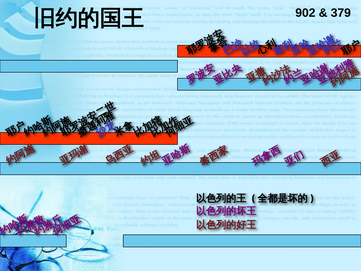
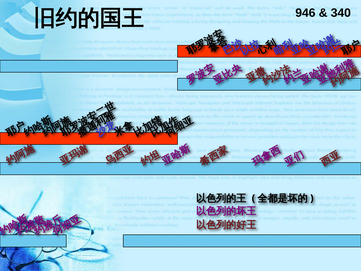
902: 902 -> 946 (305, 13)
379: 379 -> 340 (341, 13)
